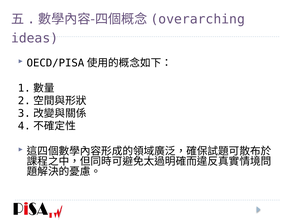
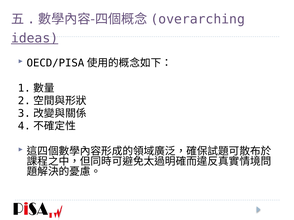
ideas underline: none -> present (35, 38)
